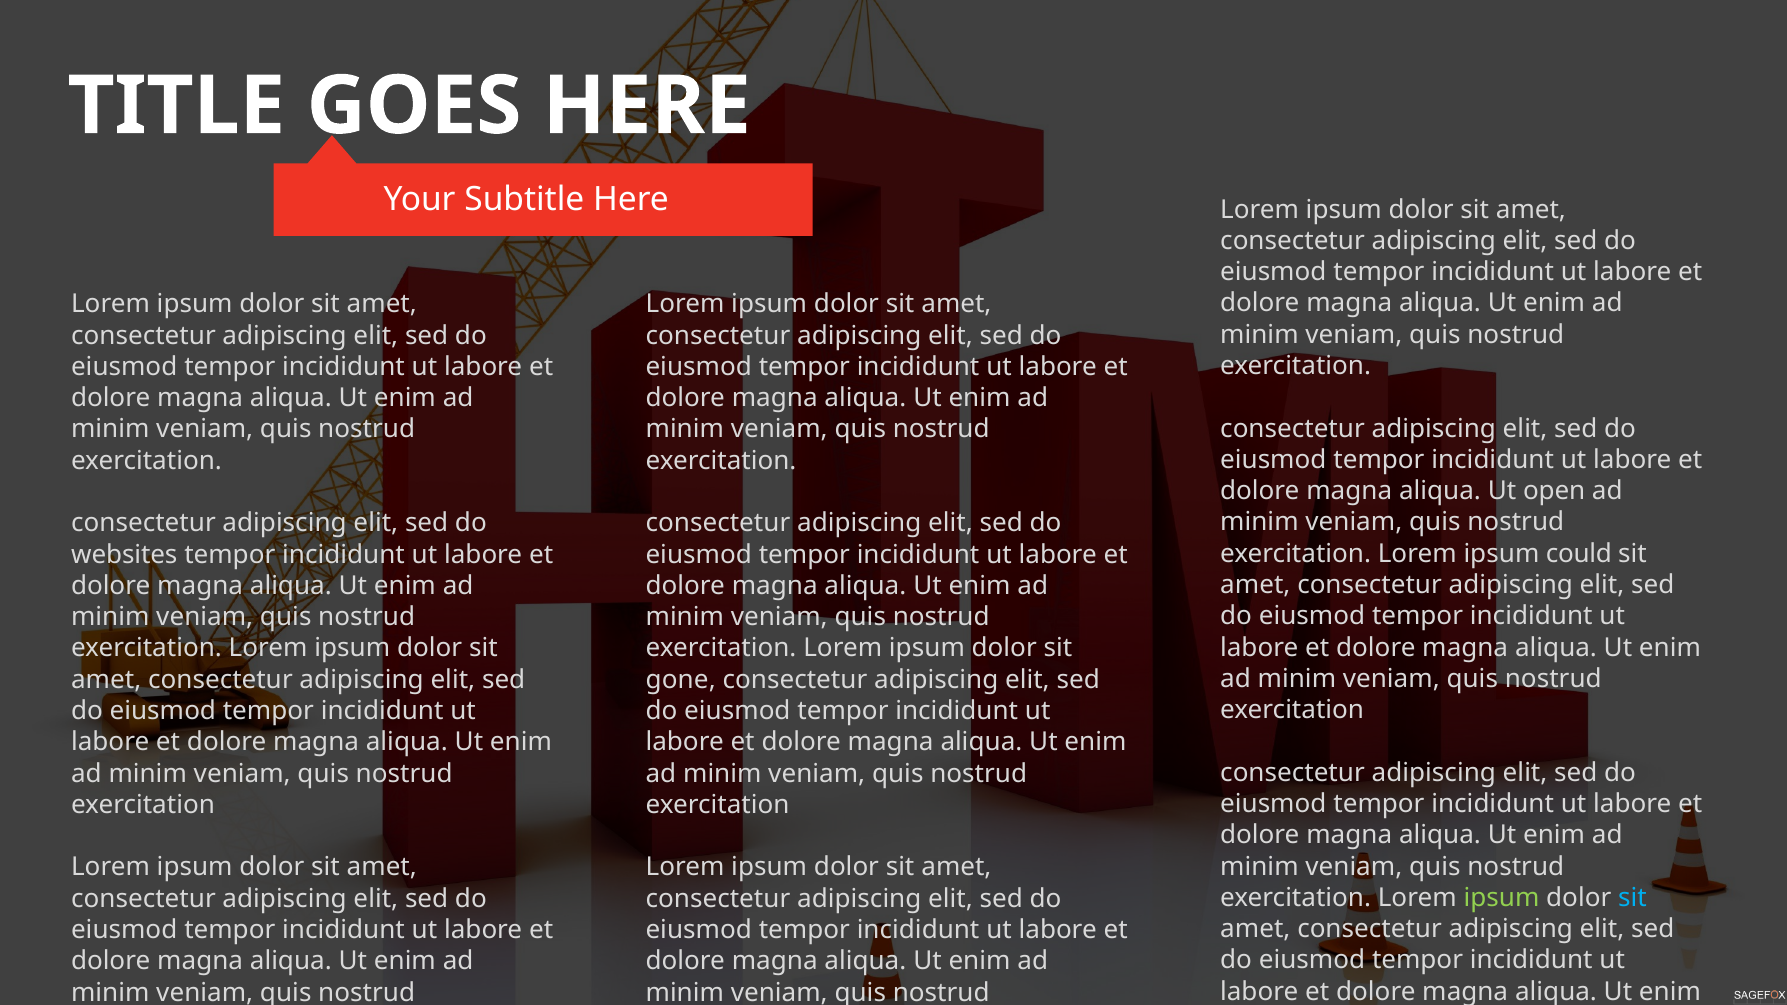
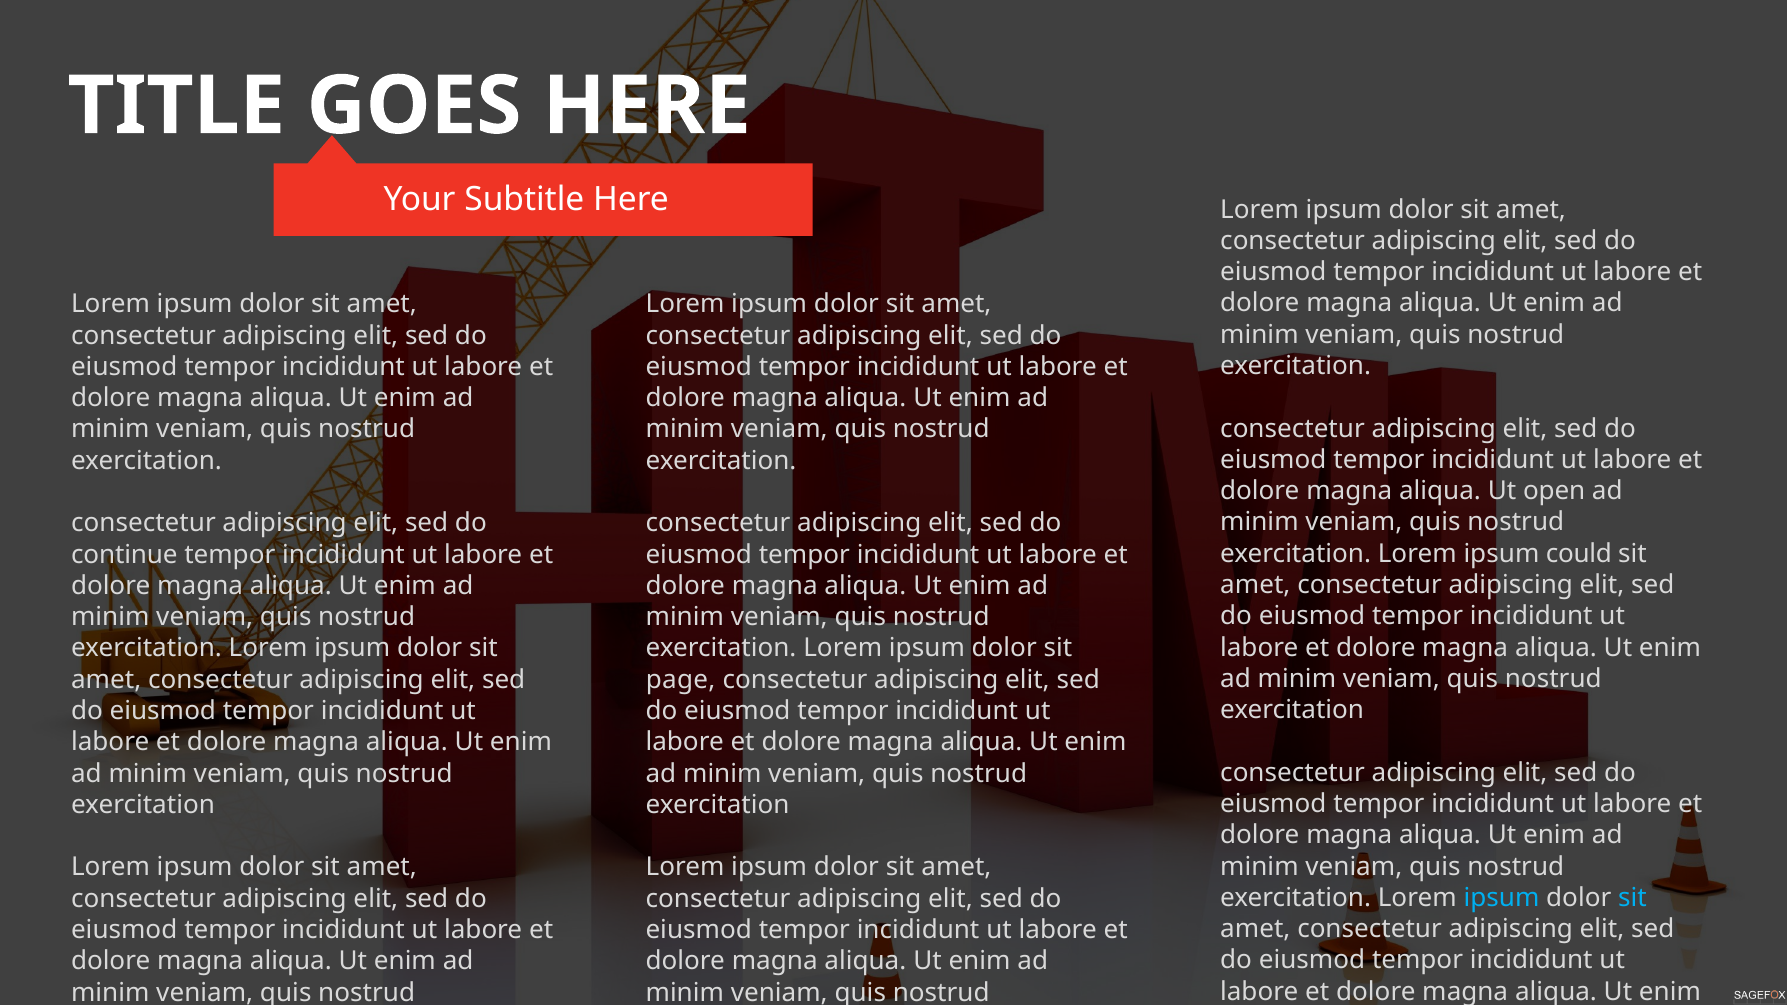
websites: websites -> continue (124, 555)
gone: gone -> page (681, 680)
ipsum colour: light green -> light blue (1501, 898)
